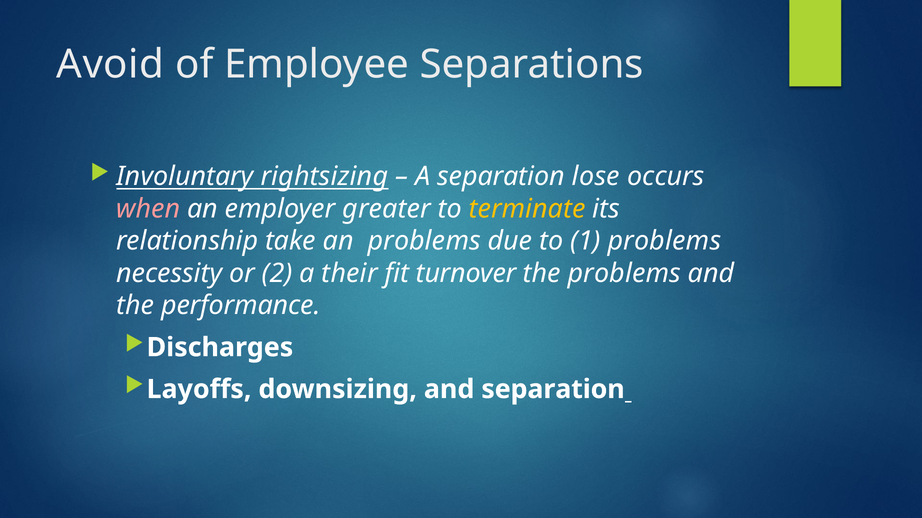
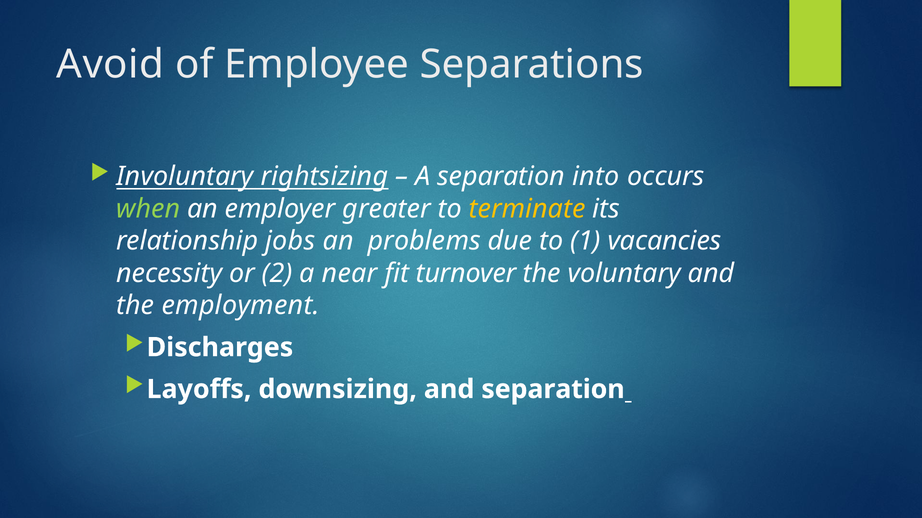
lose: lose -> into (596, 177)
when colour: pink -> light green (148, 209)
take: take -> jobs (290, 241)
1 problems: problems -> vacancies (665, 241)
their: their -> near (350, 274)
the problems: problems -> voluntary (624, 274)
performance: performance -> employment (241, 306)
